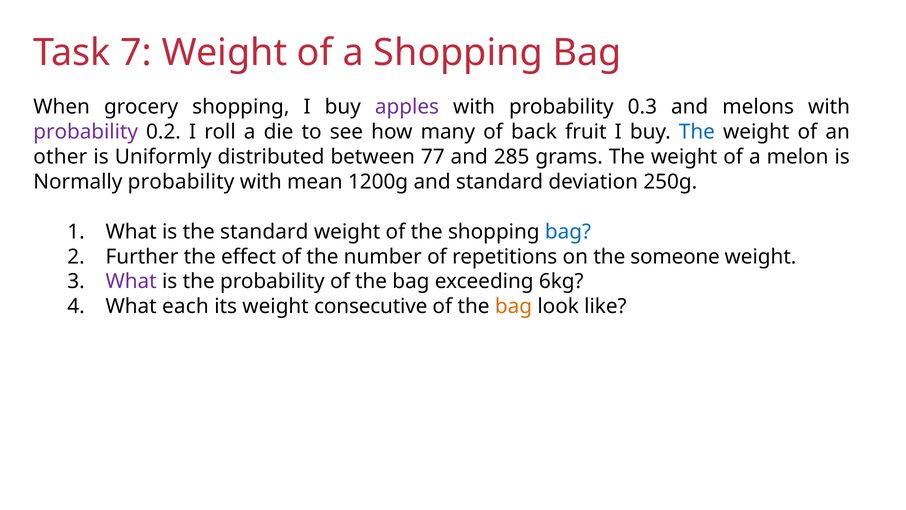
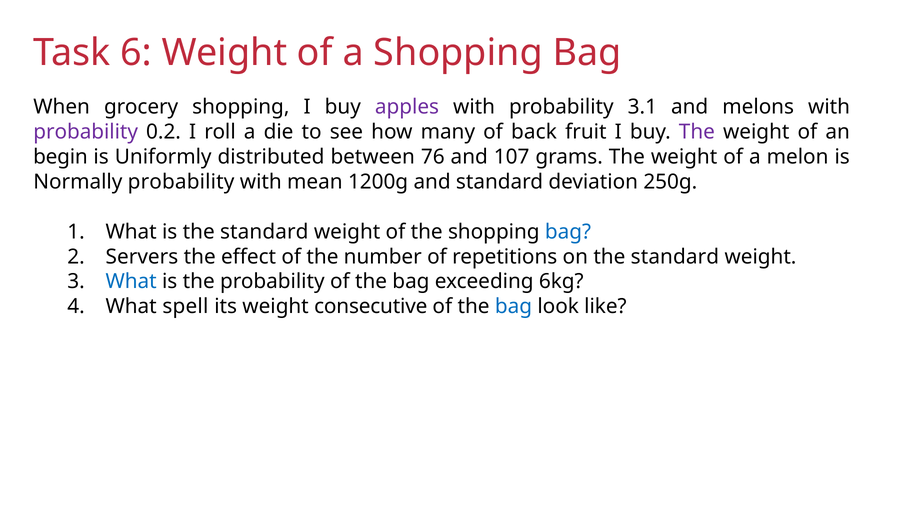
7: 7 -> 6 (136, 53)
0.3: 0.3 -> 3.1 (642, 107)
The colour: blue -> purple (697, 132)
other: other -> begin (60, 157)
77: 77 -> 76 (433, 157)
285: 285 -> 107 (512, 157)
Further: Further -> Servers (142, 256)
on the someone: someone -> standard (675, 256)
What colour: purple -> blue (131, 281)
each: each -> spell (185, 306)
bag colour: orange -> blue (514, 306)
